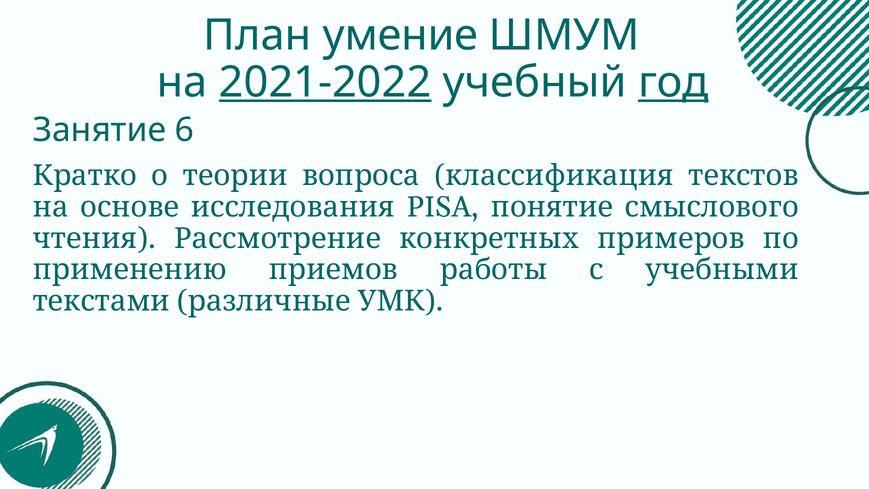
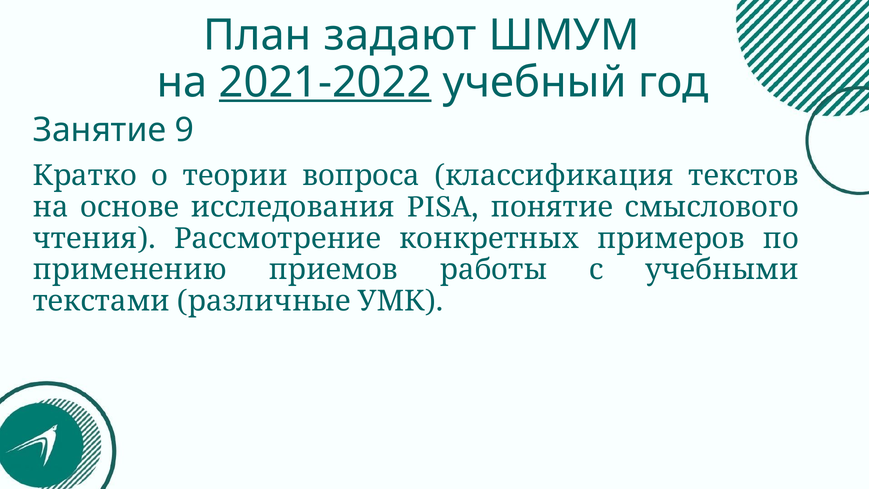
умение: умение -> задают (400, 35)
год underline: present -> none (673, 82)
6: 6 -> 9 (185, 130)
